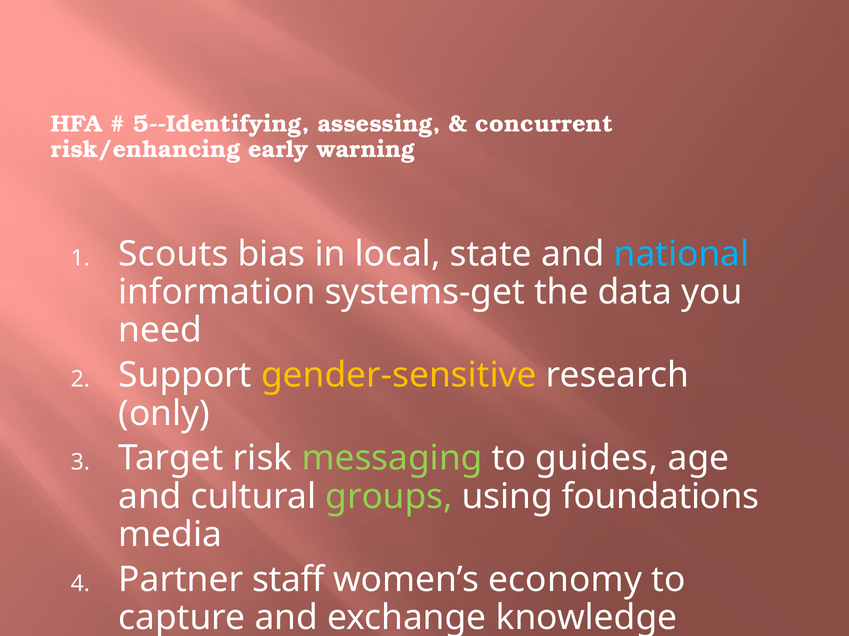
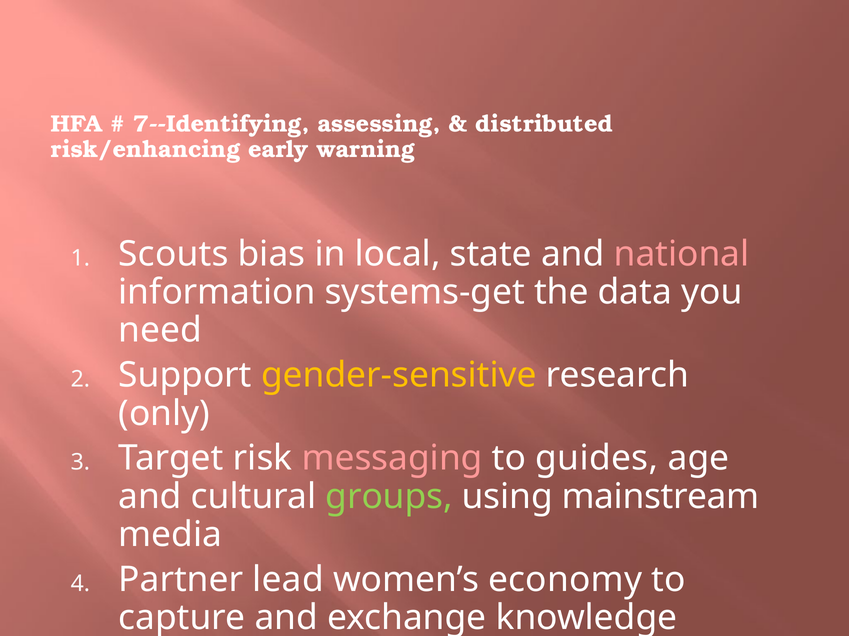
5--Identifying: 5--Identifying -> 7--Identifying (222, 124)
concurrent: concurrent -> distributed (544, 124)
national colour: light blue -> pink (682, 254)
messaging colour: light green -> pink (392, 459)
foundations: foundations -> mainstream (661, 497)
staff: staff -> lead (288, 580)
